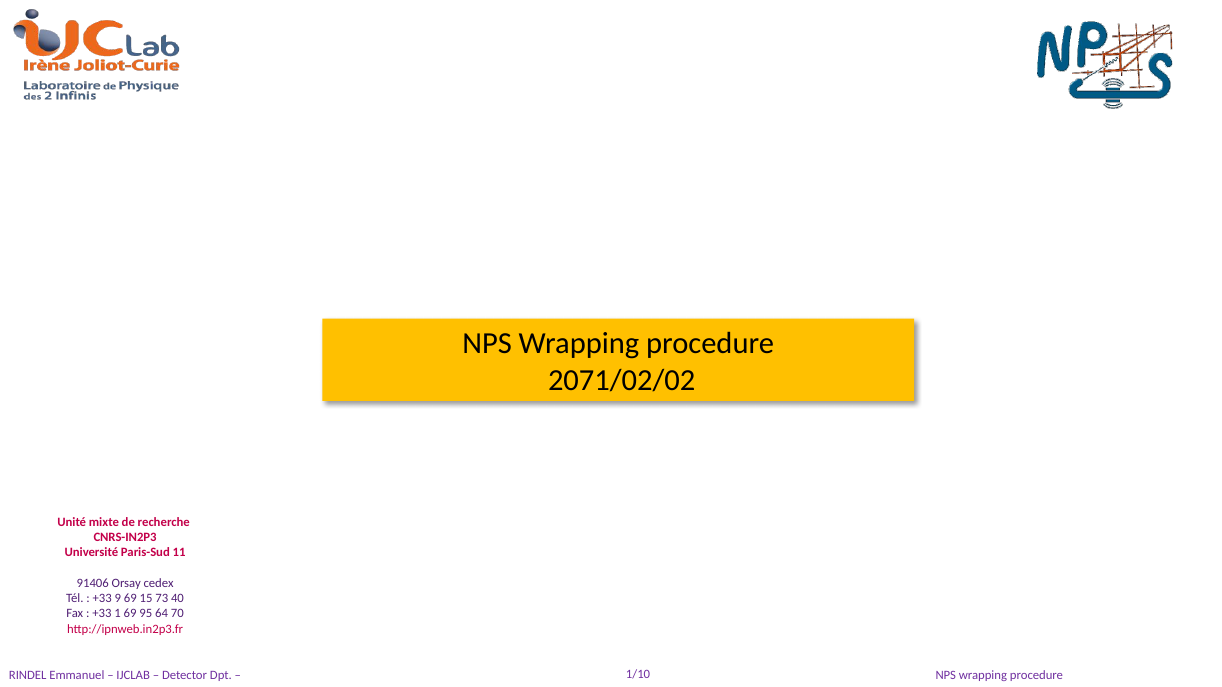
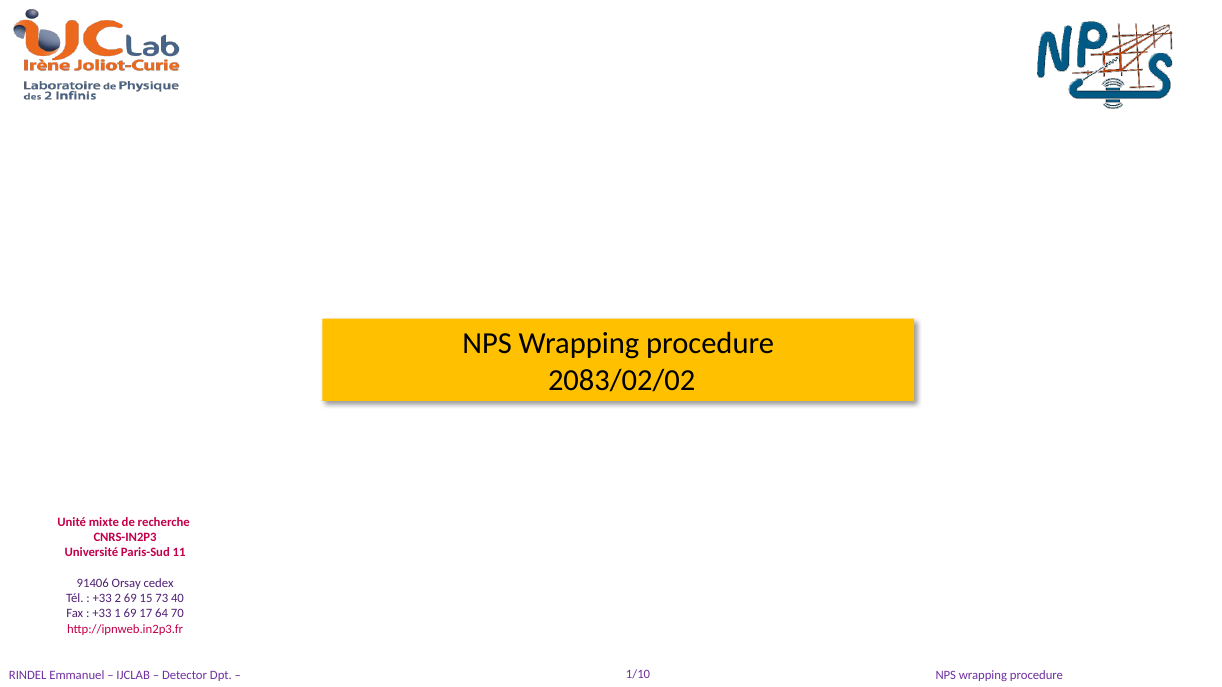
2071/02/02: 2071/02/02 -> 2083/02/02 (622, 381)
9: 9 -> 2 (118, 599)
95: 95 -> 17 (146, 614)
